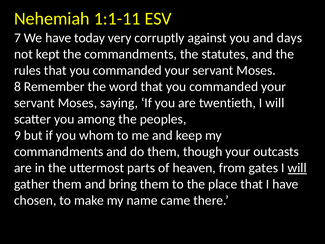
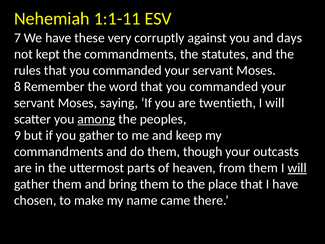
today: today -> these (90, 38)
among underline: none -> present (96, 119)
you whom: whom -> gather (97, 135)
from gates: gates -> them (263, 168)
